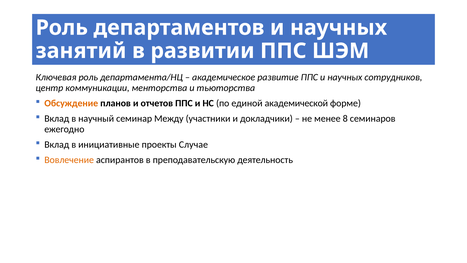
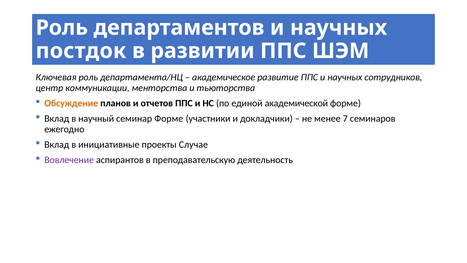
занятий: занятий -> постдок (81, 51)
семинар Между: Между -> Форме (169, 119)
8: 8 -> 7 (345, 119)
Вовлечение colour: orange -> purple (69, 160)
